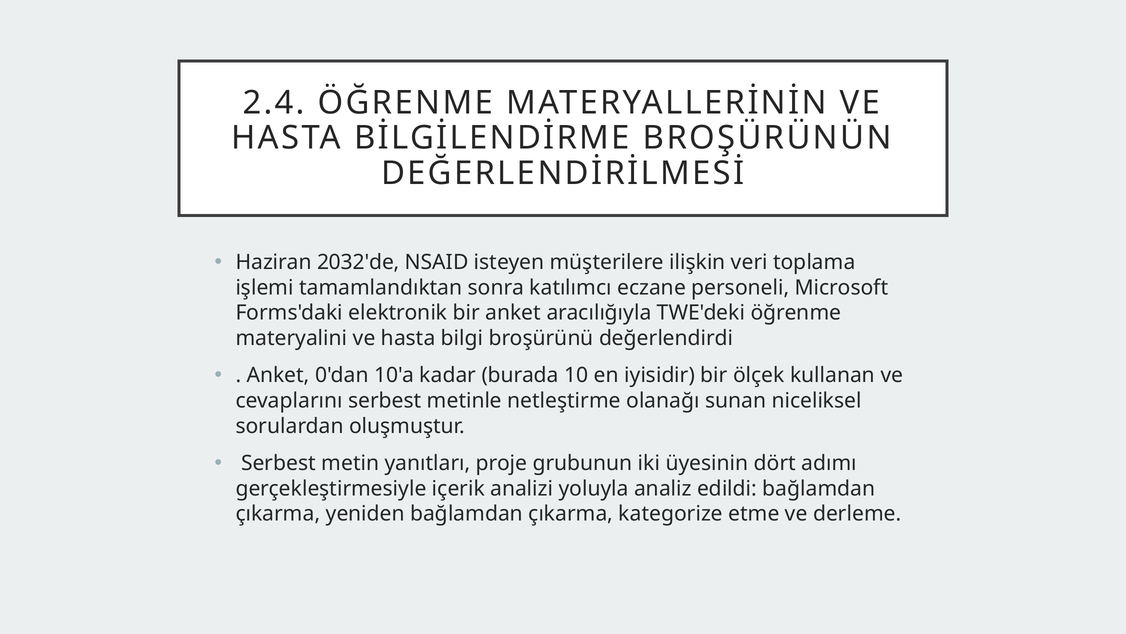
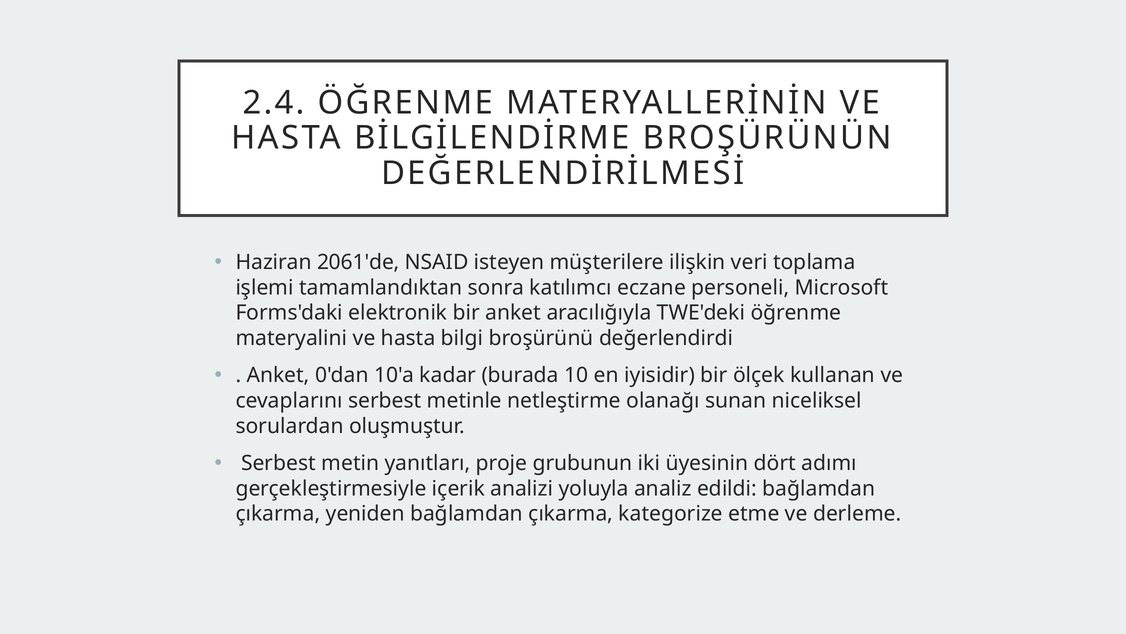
2032'de: 2032'de -> 2061'de (358, 262)
